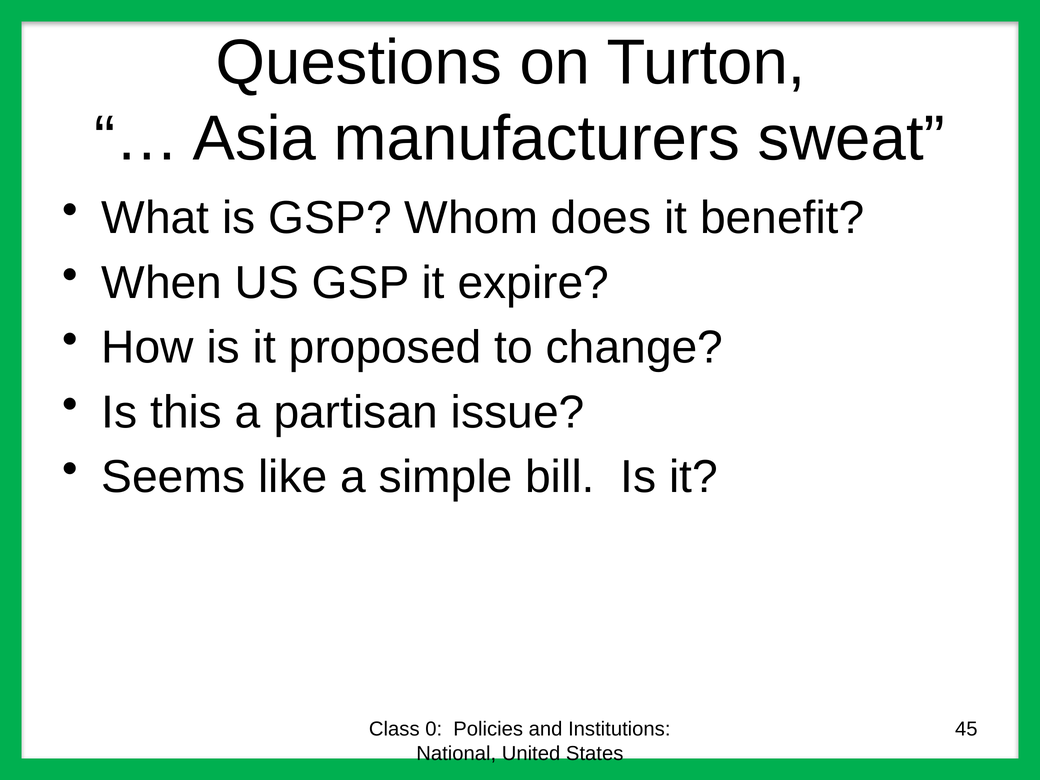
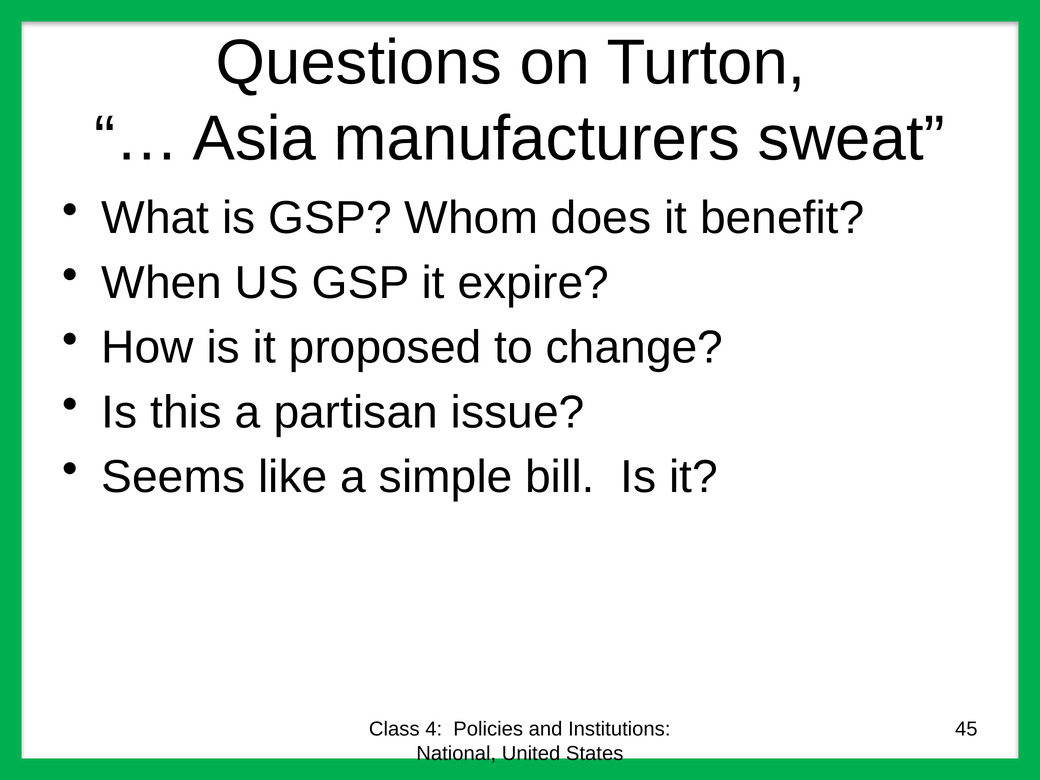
0: 0 -> 4 (434, 729)
